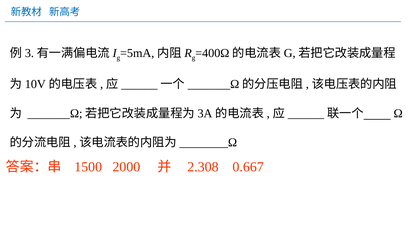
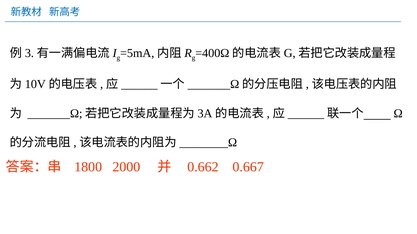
1500: 1500 -> 1800 (88, 167)
2.308: 2.308 -> 0.662 (203, 167)
